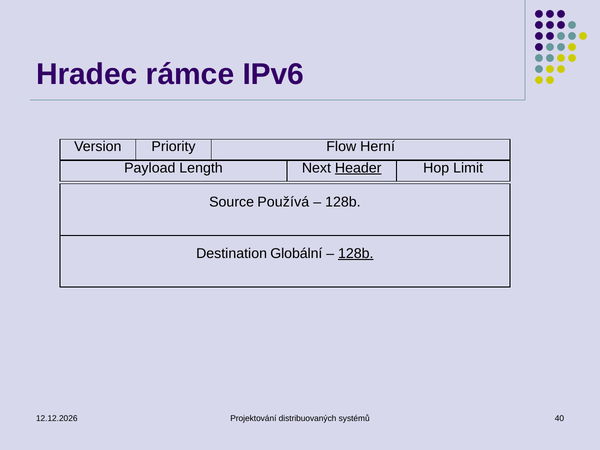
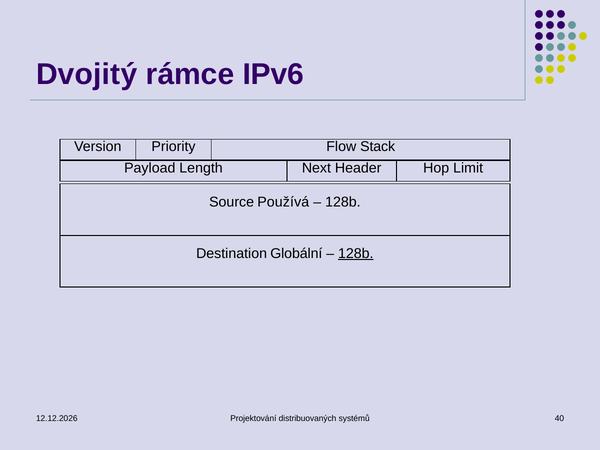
Hradec: Hradec -> Dvojitý (87, 74)
Herní: Herní -> Stack (378, 147)
Header underline: present -> none (358, 168)
